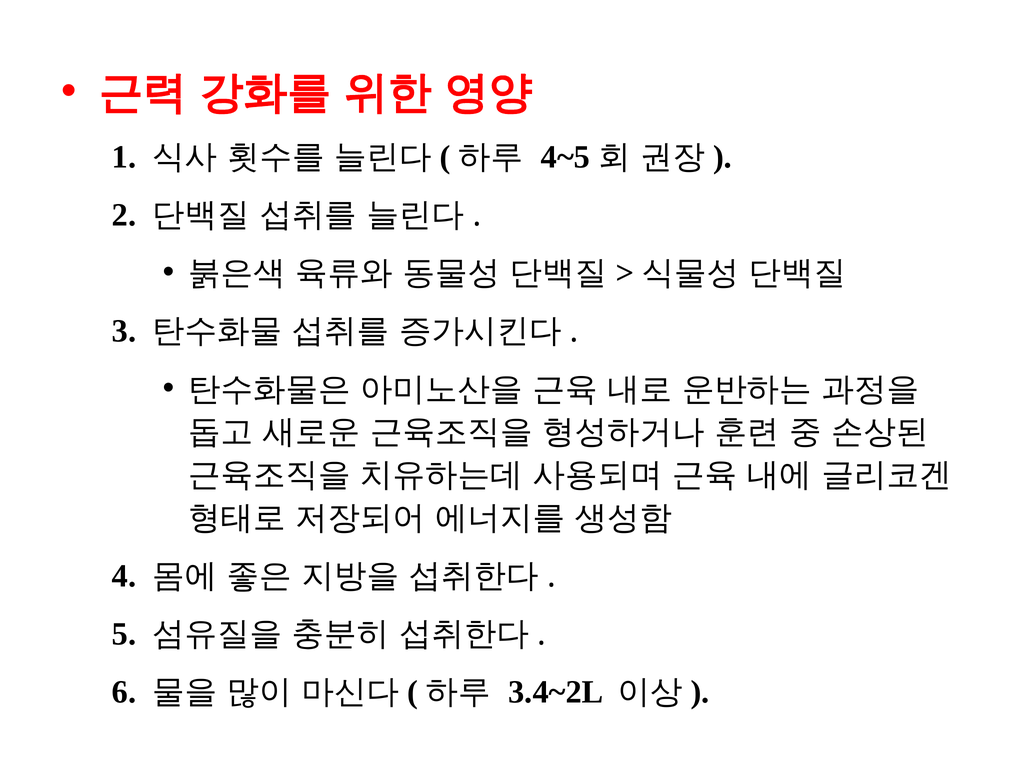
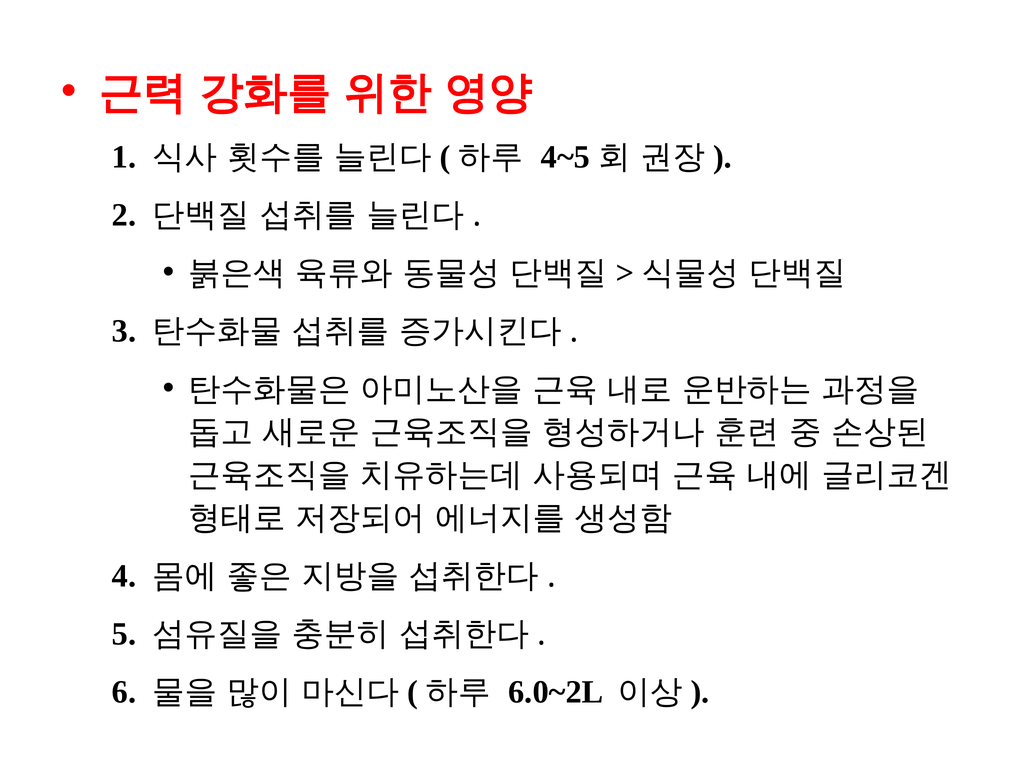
3.4~2L: 3.4~2L -> 6.0~2L (556, 692)
